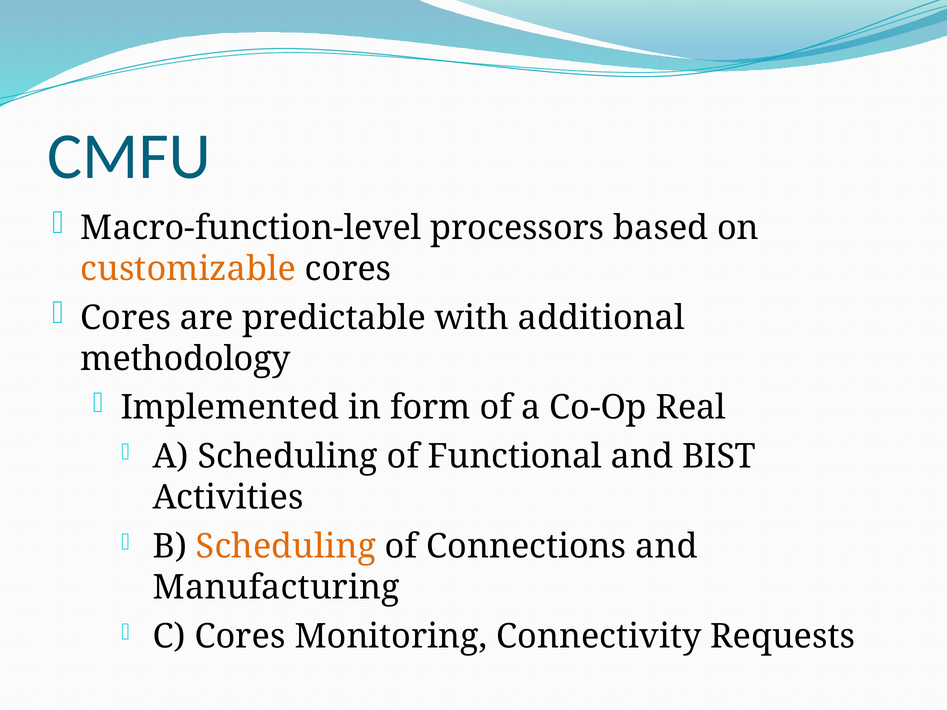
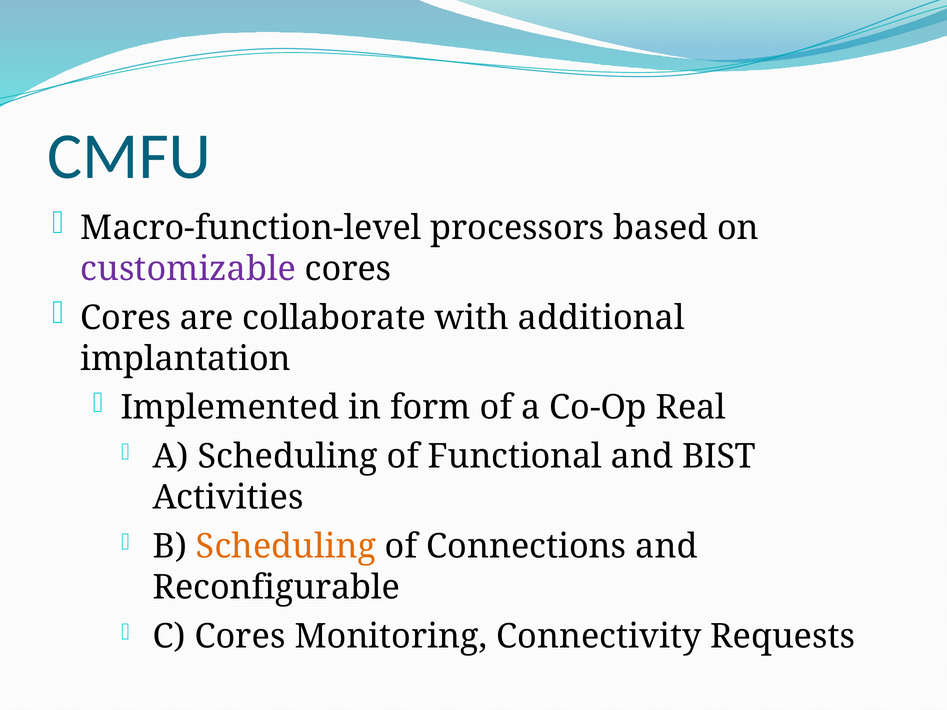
customizable colour: orange -> purple (188, 269)
predictable: predictable -> collaborate (334, 318)
methodology: methodology -> implantation (186, 359)
Manufacturing: Manufacturing -> Reconfigurable (276, 588)
